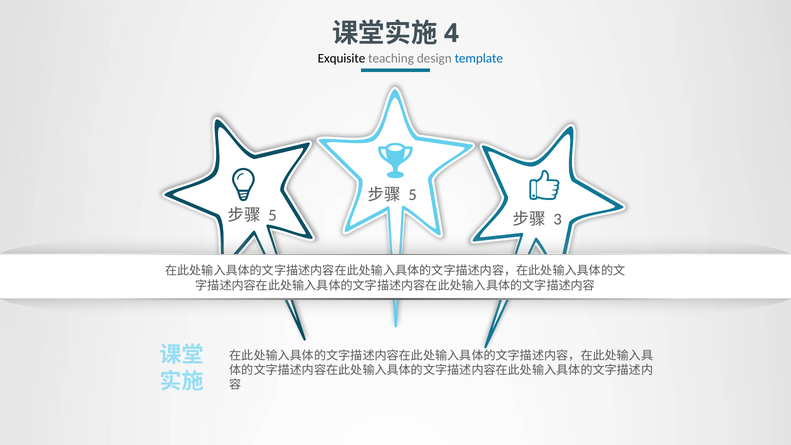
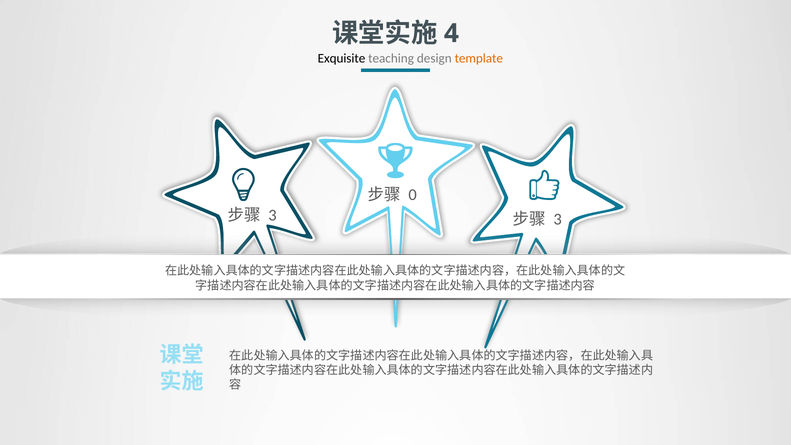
template colour: blue -> orange (479, 58)
5: 5 -> 0 (413, 195)
5: 5 -> 3 (272, 216)
